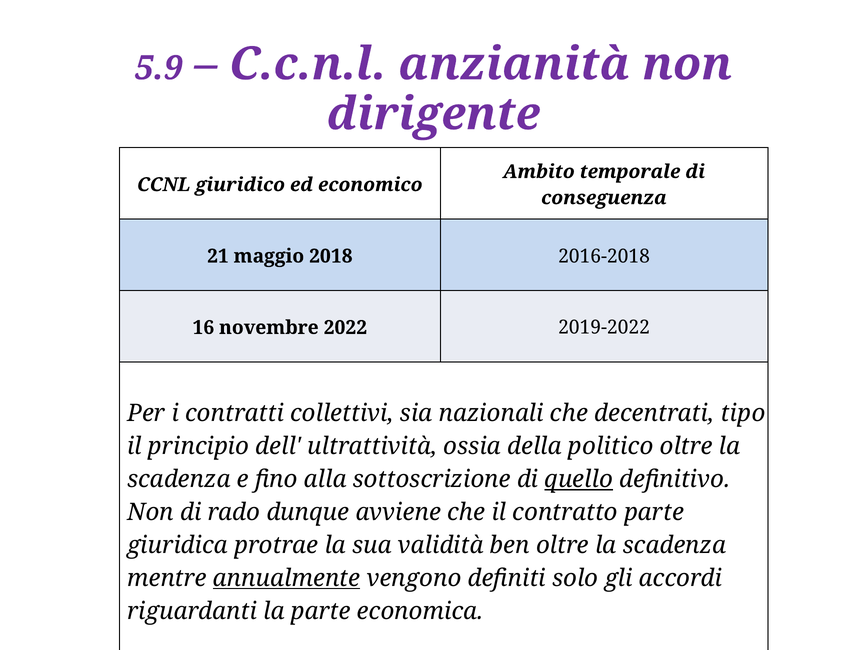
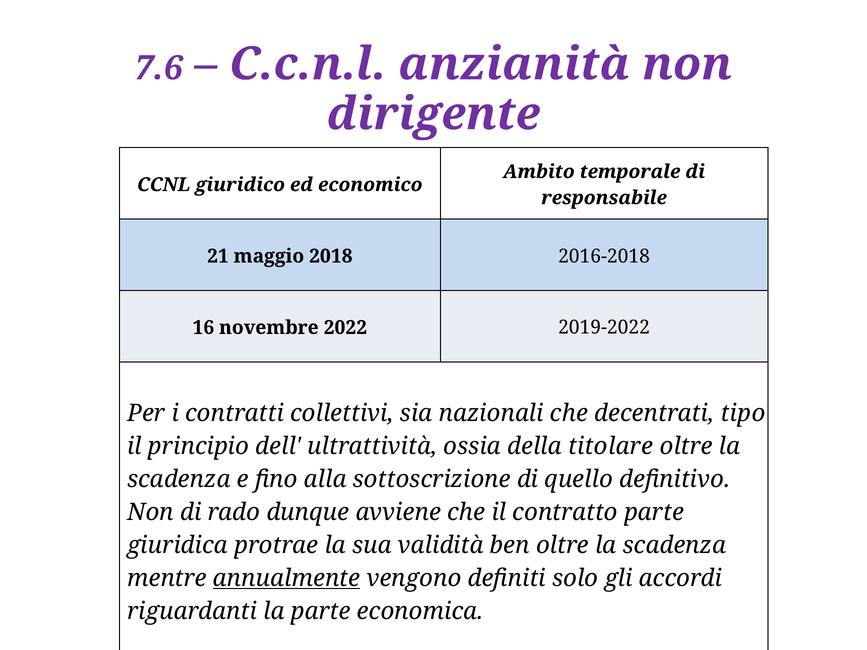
5.9: 5.9 -> 7.6 (159, 68)
conseguenza: conseguenza -> responsabile (604, 198)
politico: politico -> titolare (611, 447)
quello underline: present -> none (579, 480)
